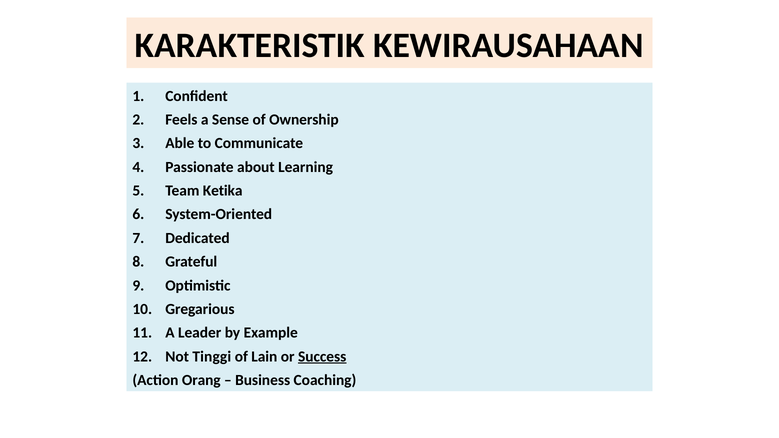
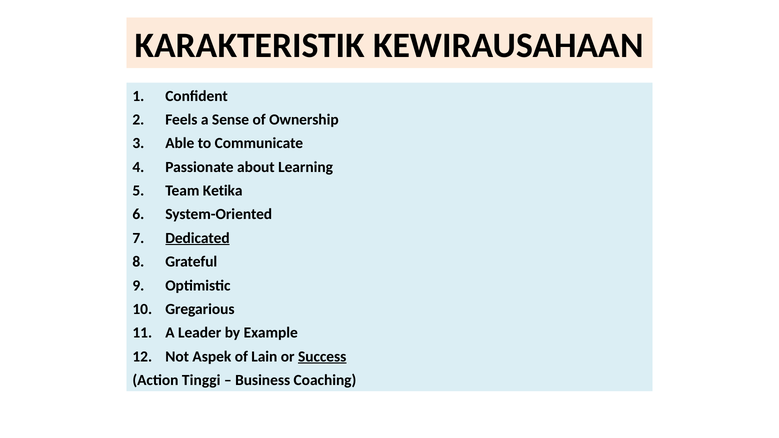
Dedicated underline: none -> present (197, 238)
Tinggi: Tinggi -> Aspek (212, 357)
Orang: Orang -> Tinggi (201, 380)
